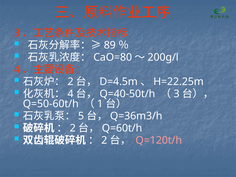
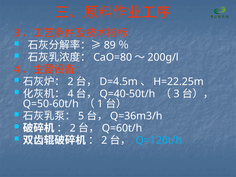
Q=120t/h colour: pink -> light blue (159, 140)
